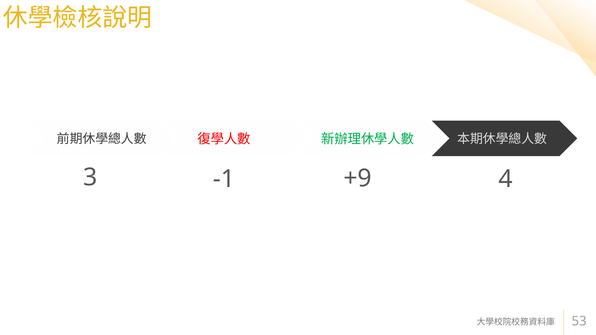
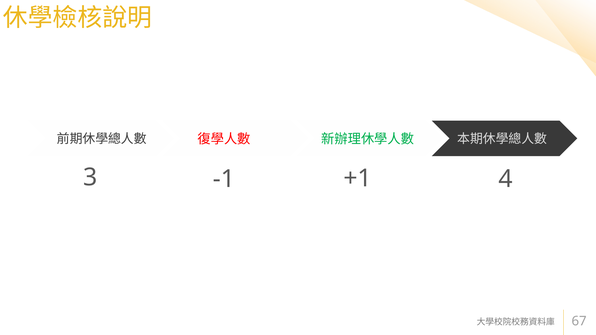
+9: +9 -> +1 (358, 178)
53: 53 -> 67 (579, 321)
